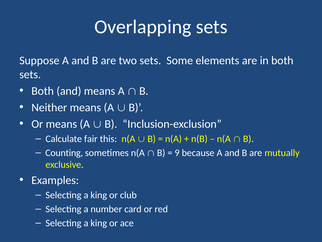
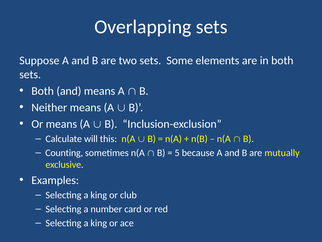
fair: fair -> will (91, 139)
9: 9 -> 5 (177, 153)
